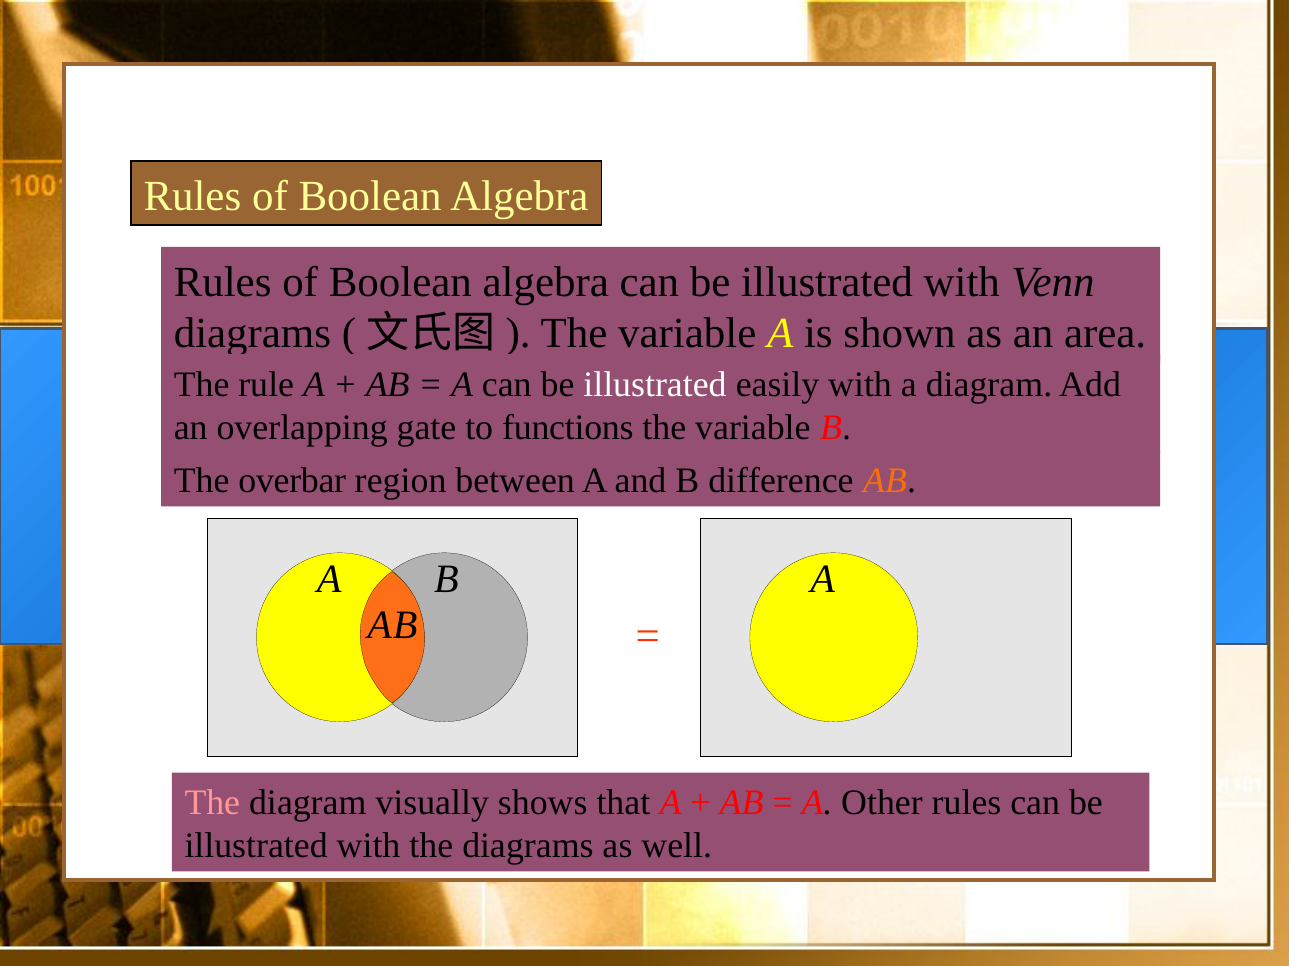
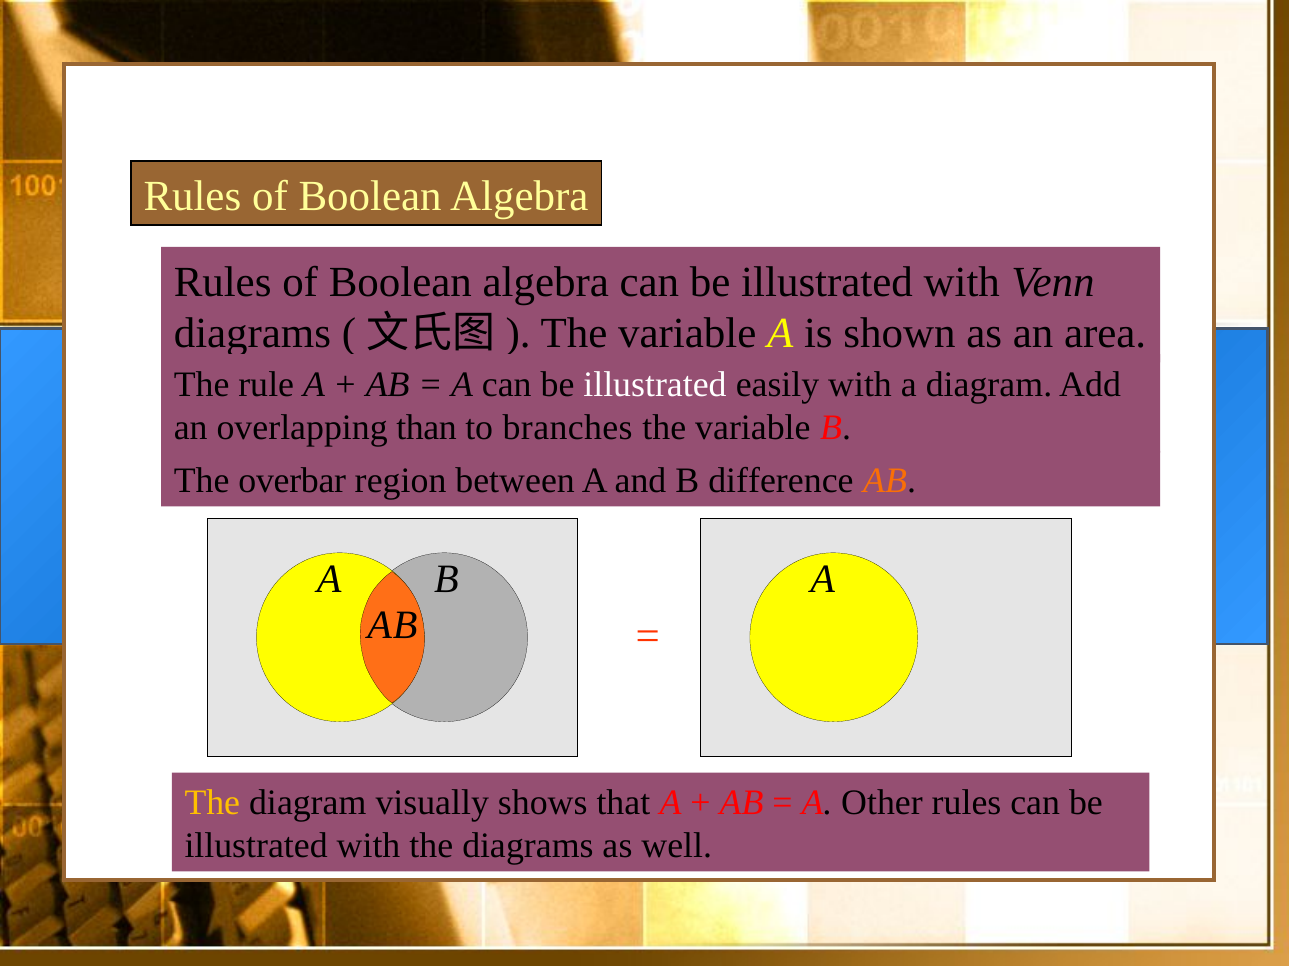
gate: gate -> than (427, 428)
functions: functions -> branches (568, 428)
The colour: pink -> yellow (212, 804)
